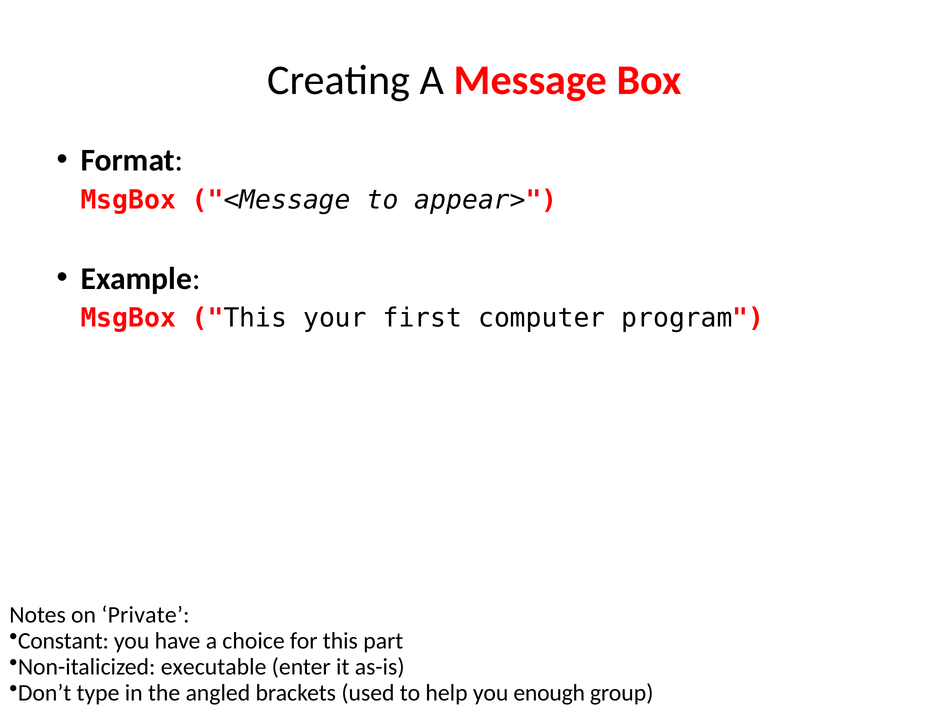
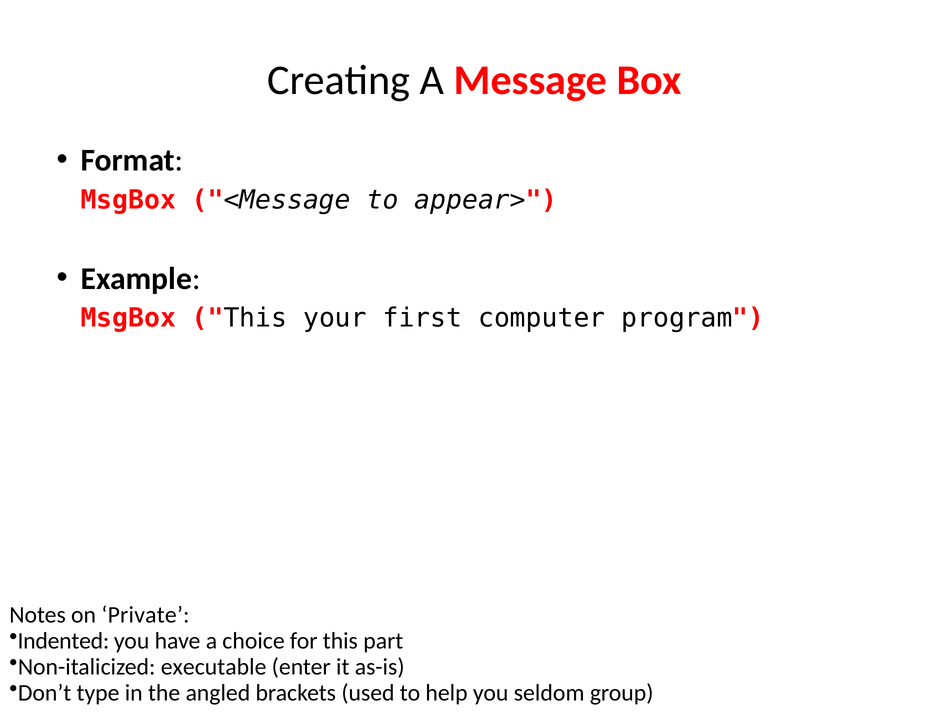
Constant: Constant -> Indented (63, 641)
enough: enough -> seldom (549, 693)
